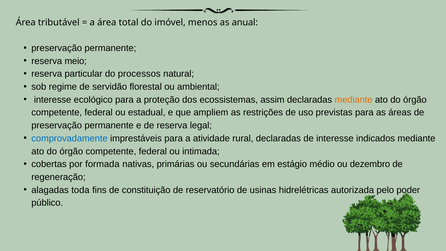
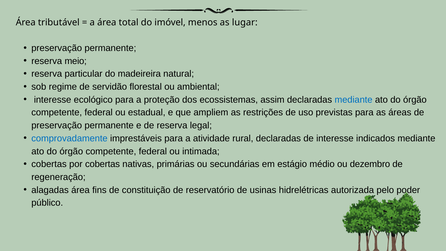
anual: anual -> lugar (245, 22)
processos: processos -> madeireira (139, 74)
mediante colour: orange -> blue (354, 100)
por formada: formada -> cobertas (103, 164)
alagadas toda: toda -> área (80, 190)
